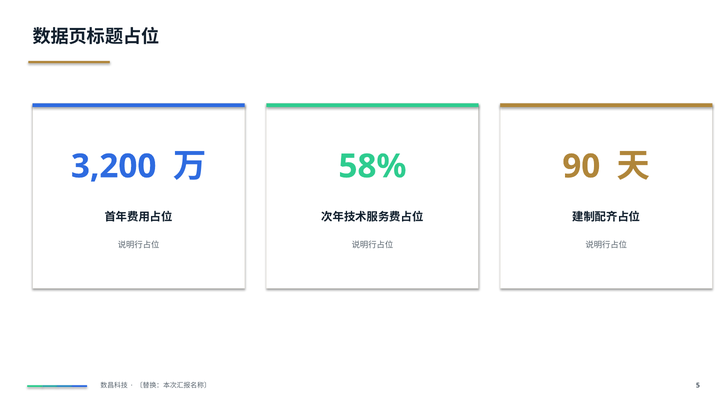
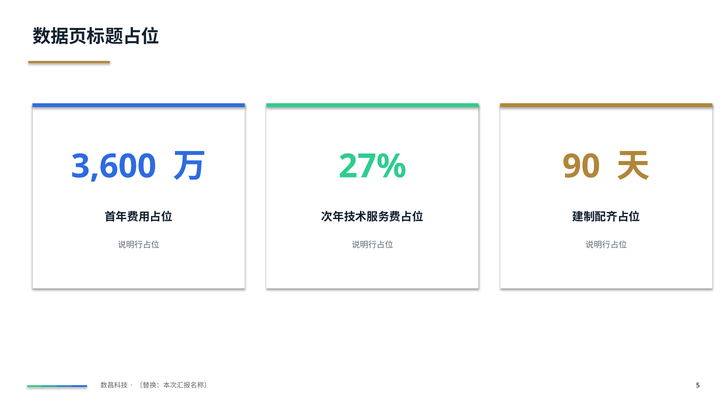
3,200: 3,200 -> 3,600 (114, 166)
58%: 58% -> 27% (372, 166)
